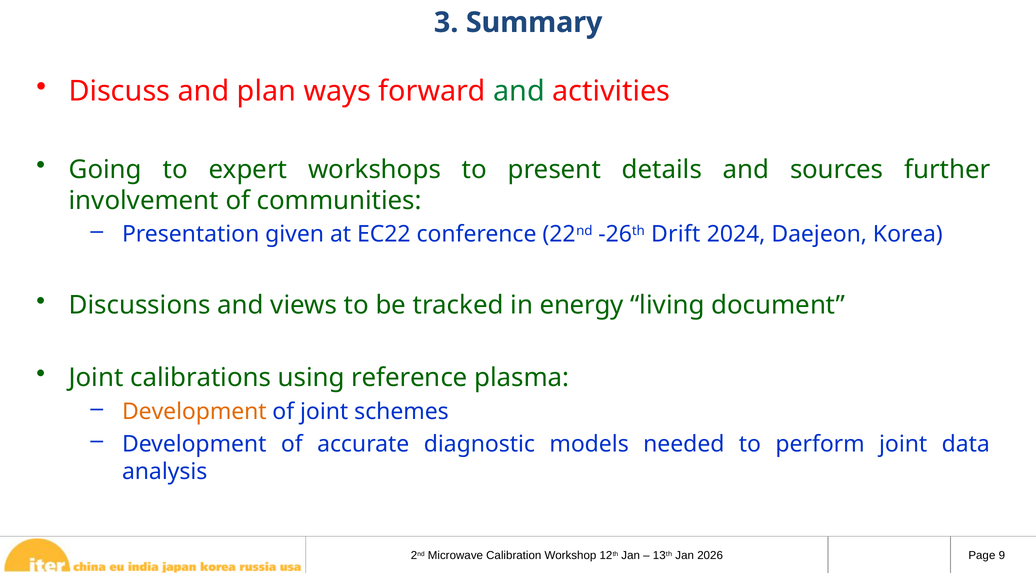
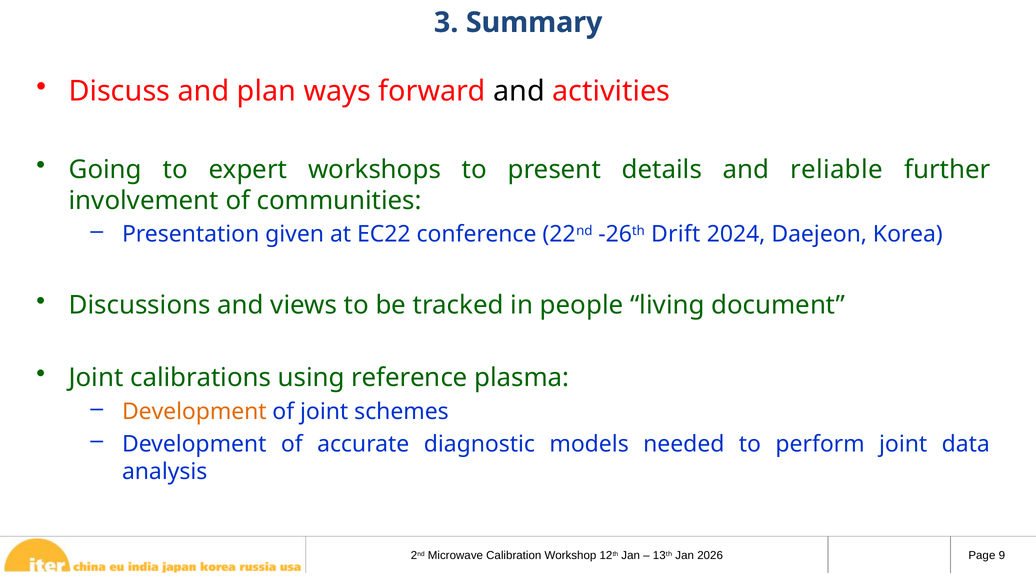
and colour: green -> black (519, 91)
sources: sources -> reliable (837, 169)
energy: energy -> people (582, 305)
